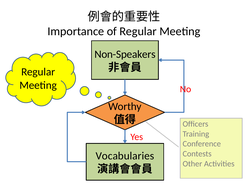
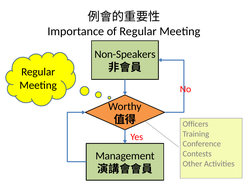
Vocabularies: Vocabularies -> Management (125, 156)
